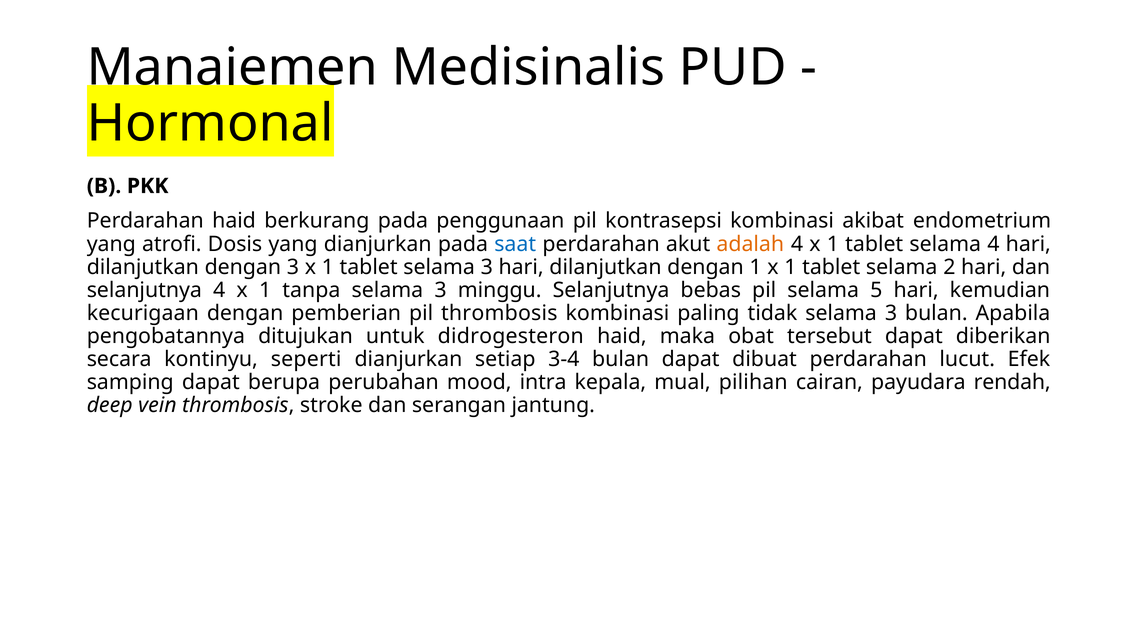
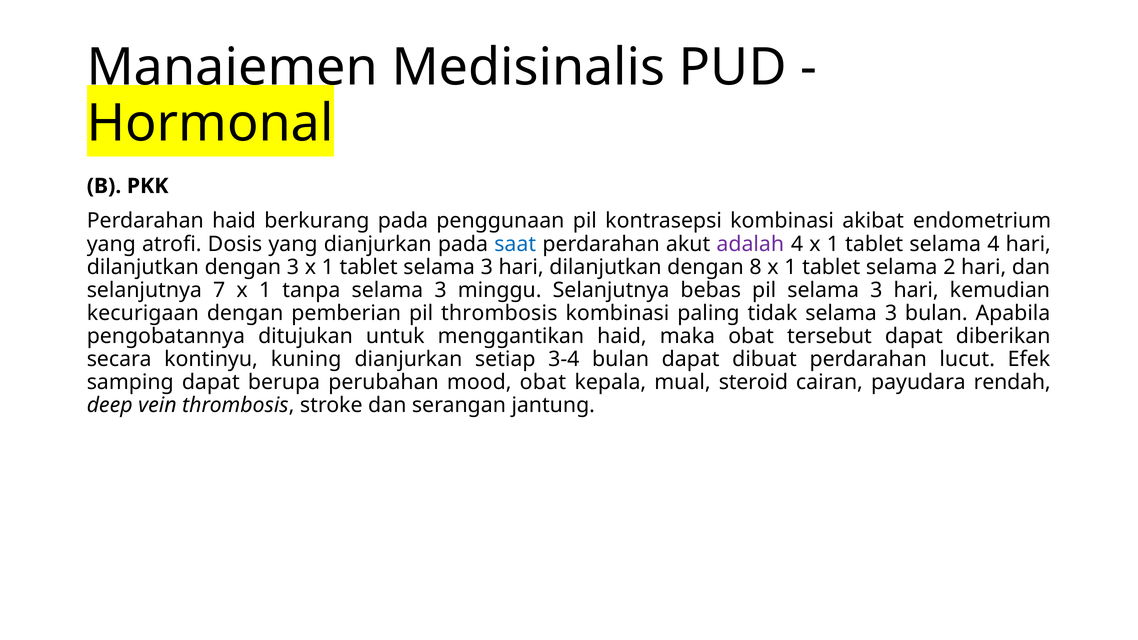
adalah colour: orange -> purple (750, 244)
dengan 1: 1 -> 8 (756, 267)
selanjutnya 4: 4 -> 7 (219, 290)
pil selama 5: 5 -> 3 (876, 290)
didrogesteron: didrogesteron -> menggantikan (511, 336)
seperti: seperti -> kuning (306, 359)
mood intra: intra -> obat (543, 382)
pilihan: pilihan -> steroid (753, 382)
